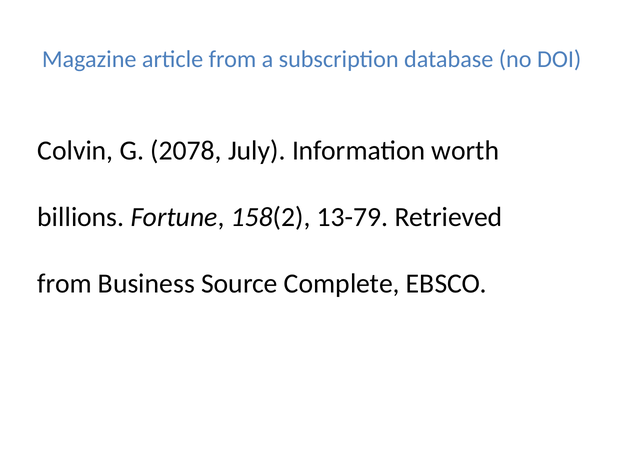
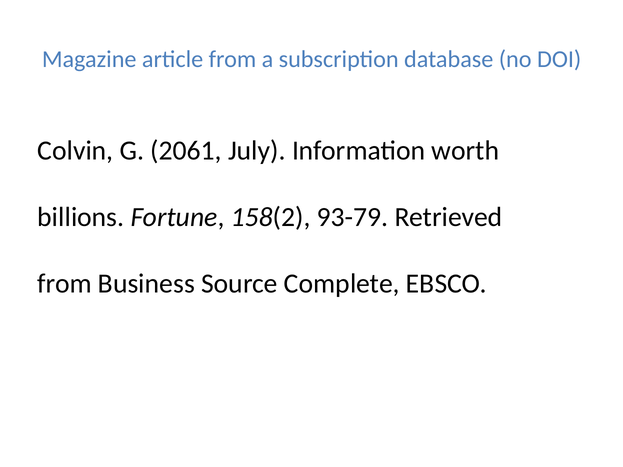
2078: 2078 -> 2061 (186, 151)
13-79: 13-79 -> 93-79 (353, 217)
